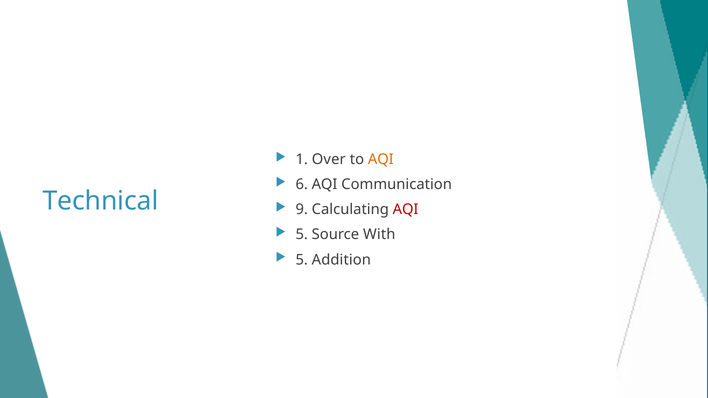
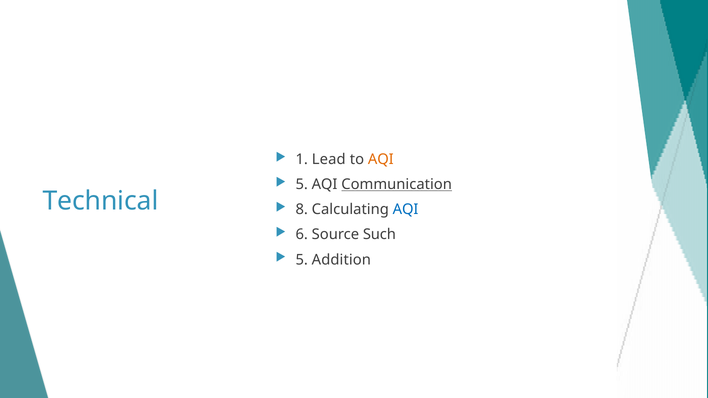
Over: Over -> Lead (329, 159)
6: 6 -> 5 (302, 185)
Communication underline: none -> present (397, 185)
9: 9 -> 8 (302, 210)
AQI colour: red -> blue (406, 210)
5: 5 -> 6 (302, 235)
With: With -> Such (379, 235)
